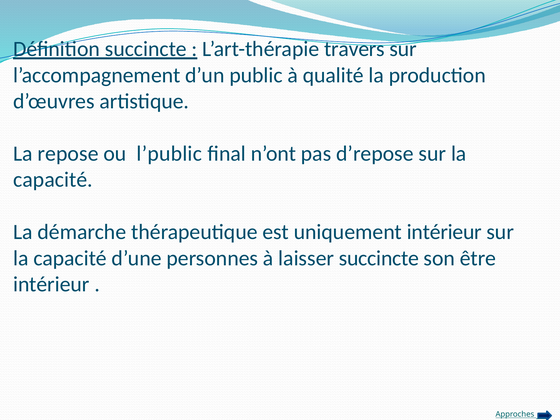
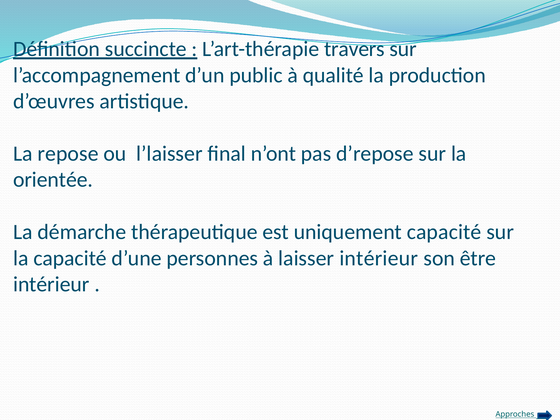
l’public: l’public -> l’laisser (169, 154)
capacité: capacité -> orientée (53, 180)
uniquement intérieur: intérieur -> capacité (444, 232)
laisser succincte: succincte -> intérieur (379, 258)
